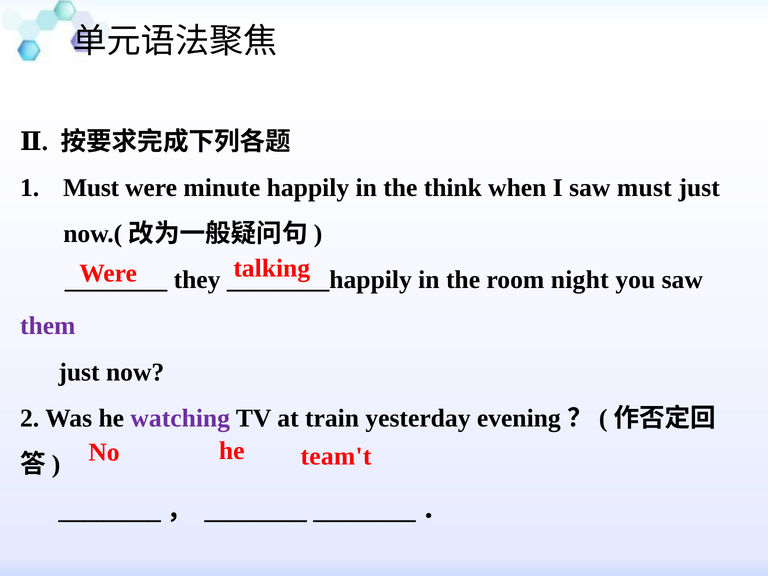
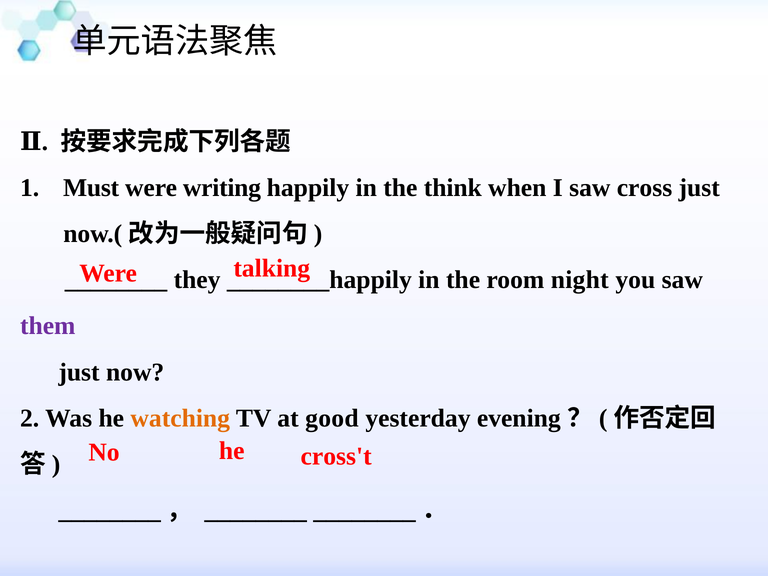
minute: minute -> writing (222, 188)
saw must: must -> cross (644, 188)
watching colour: purple -> orange (180, 418)
train: train -> good (332, 418)
team't: team't -> cross't (336, 456)
